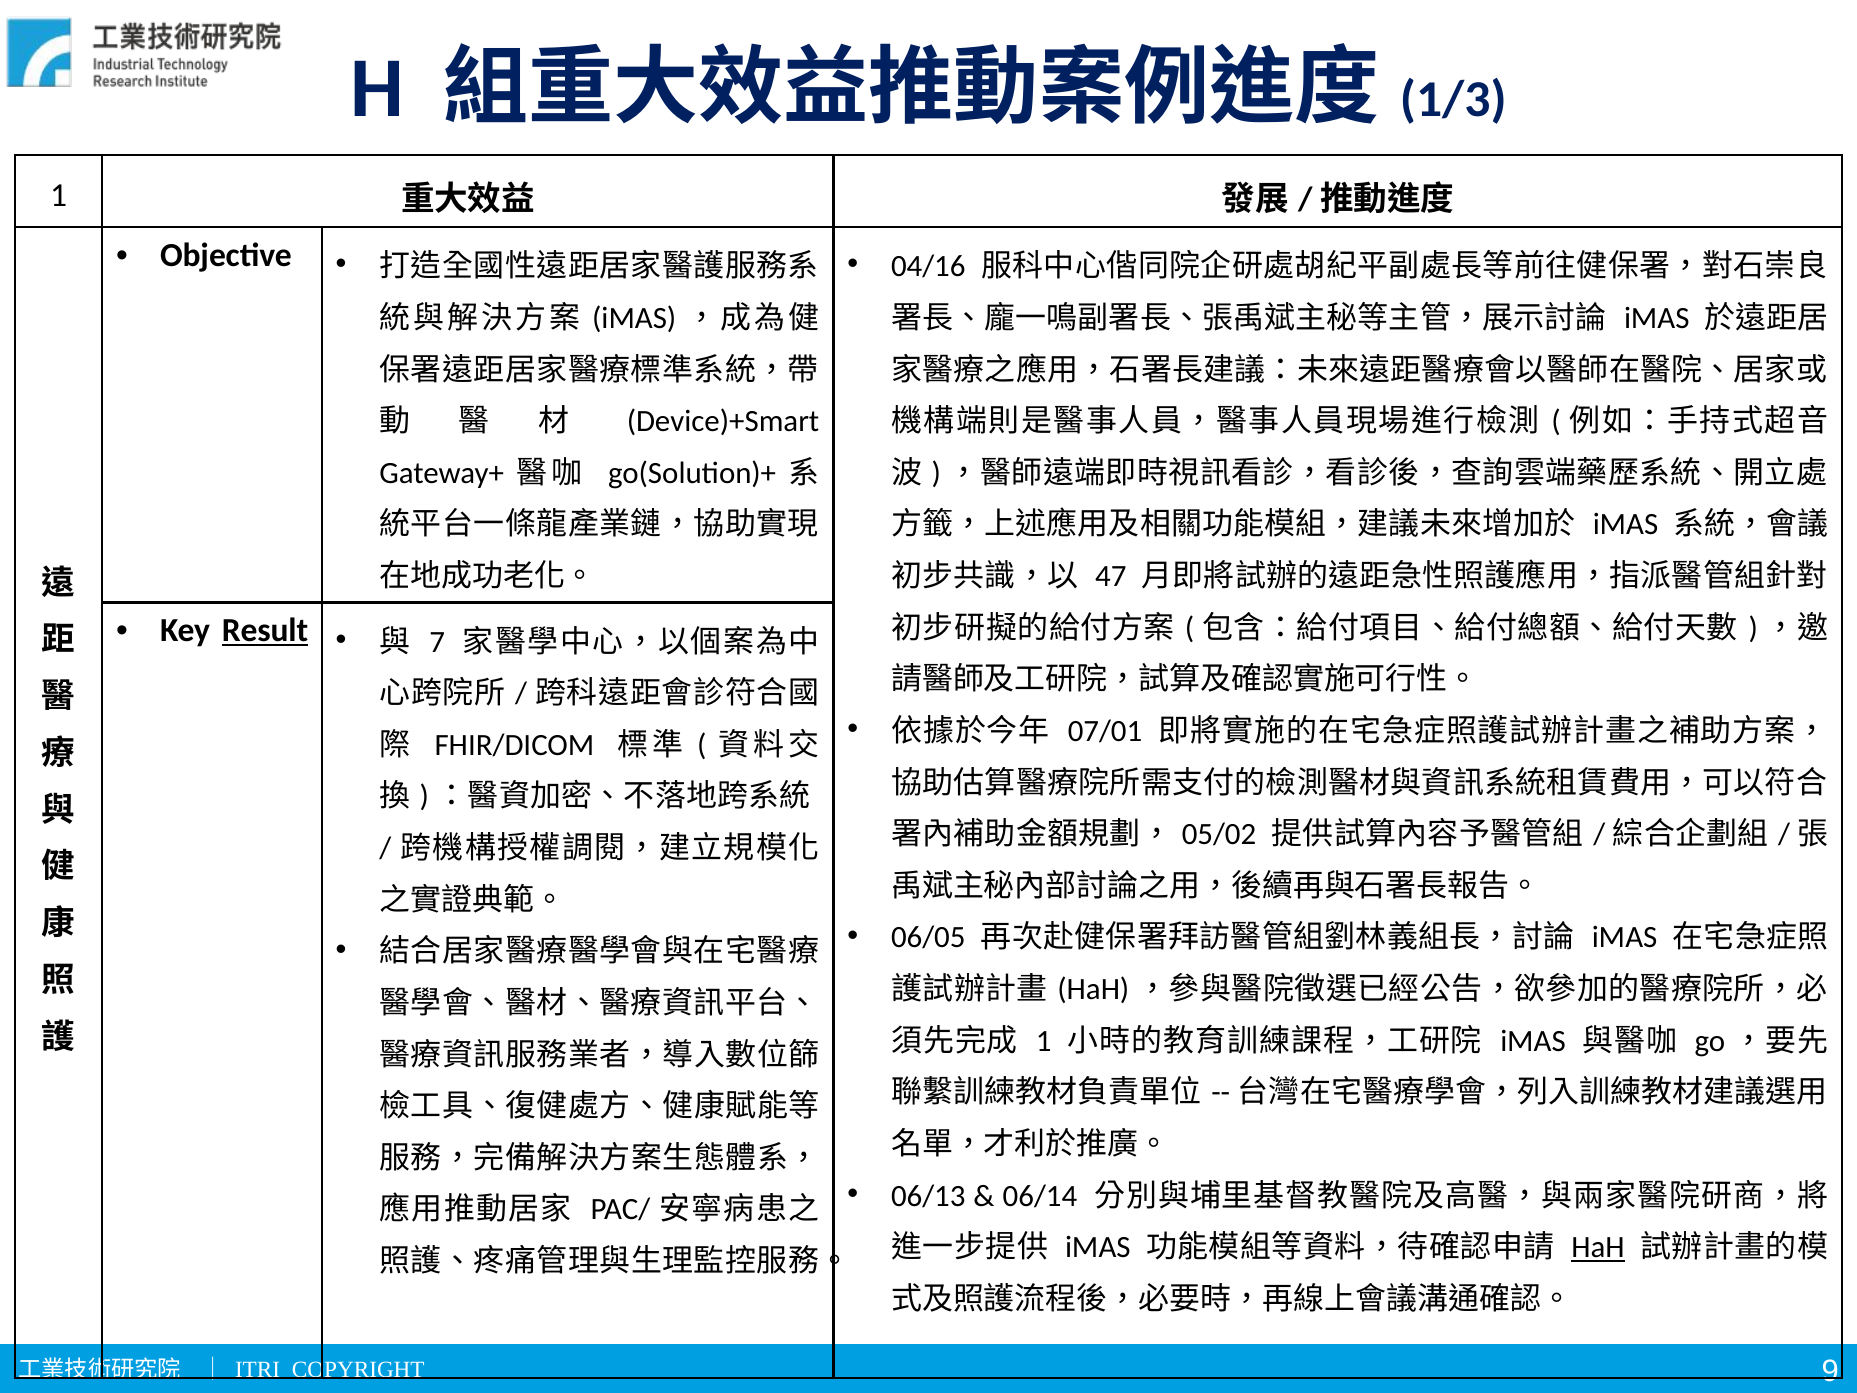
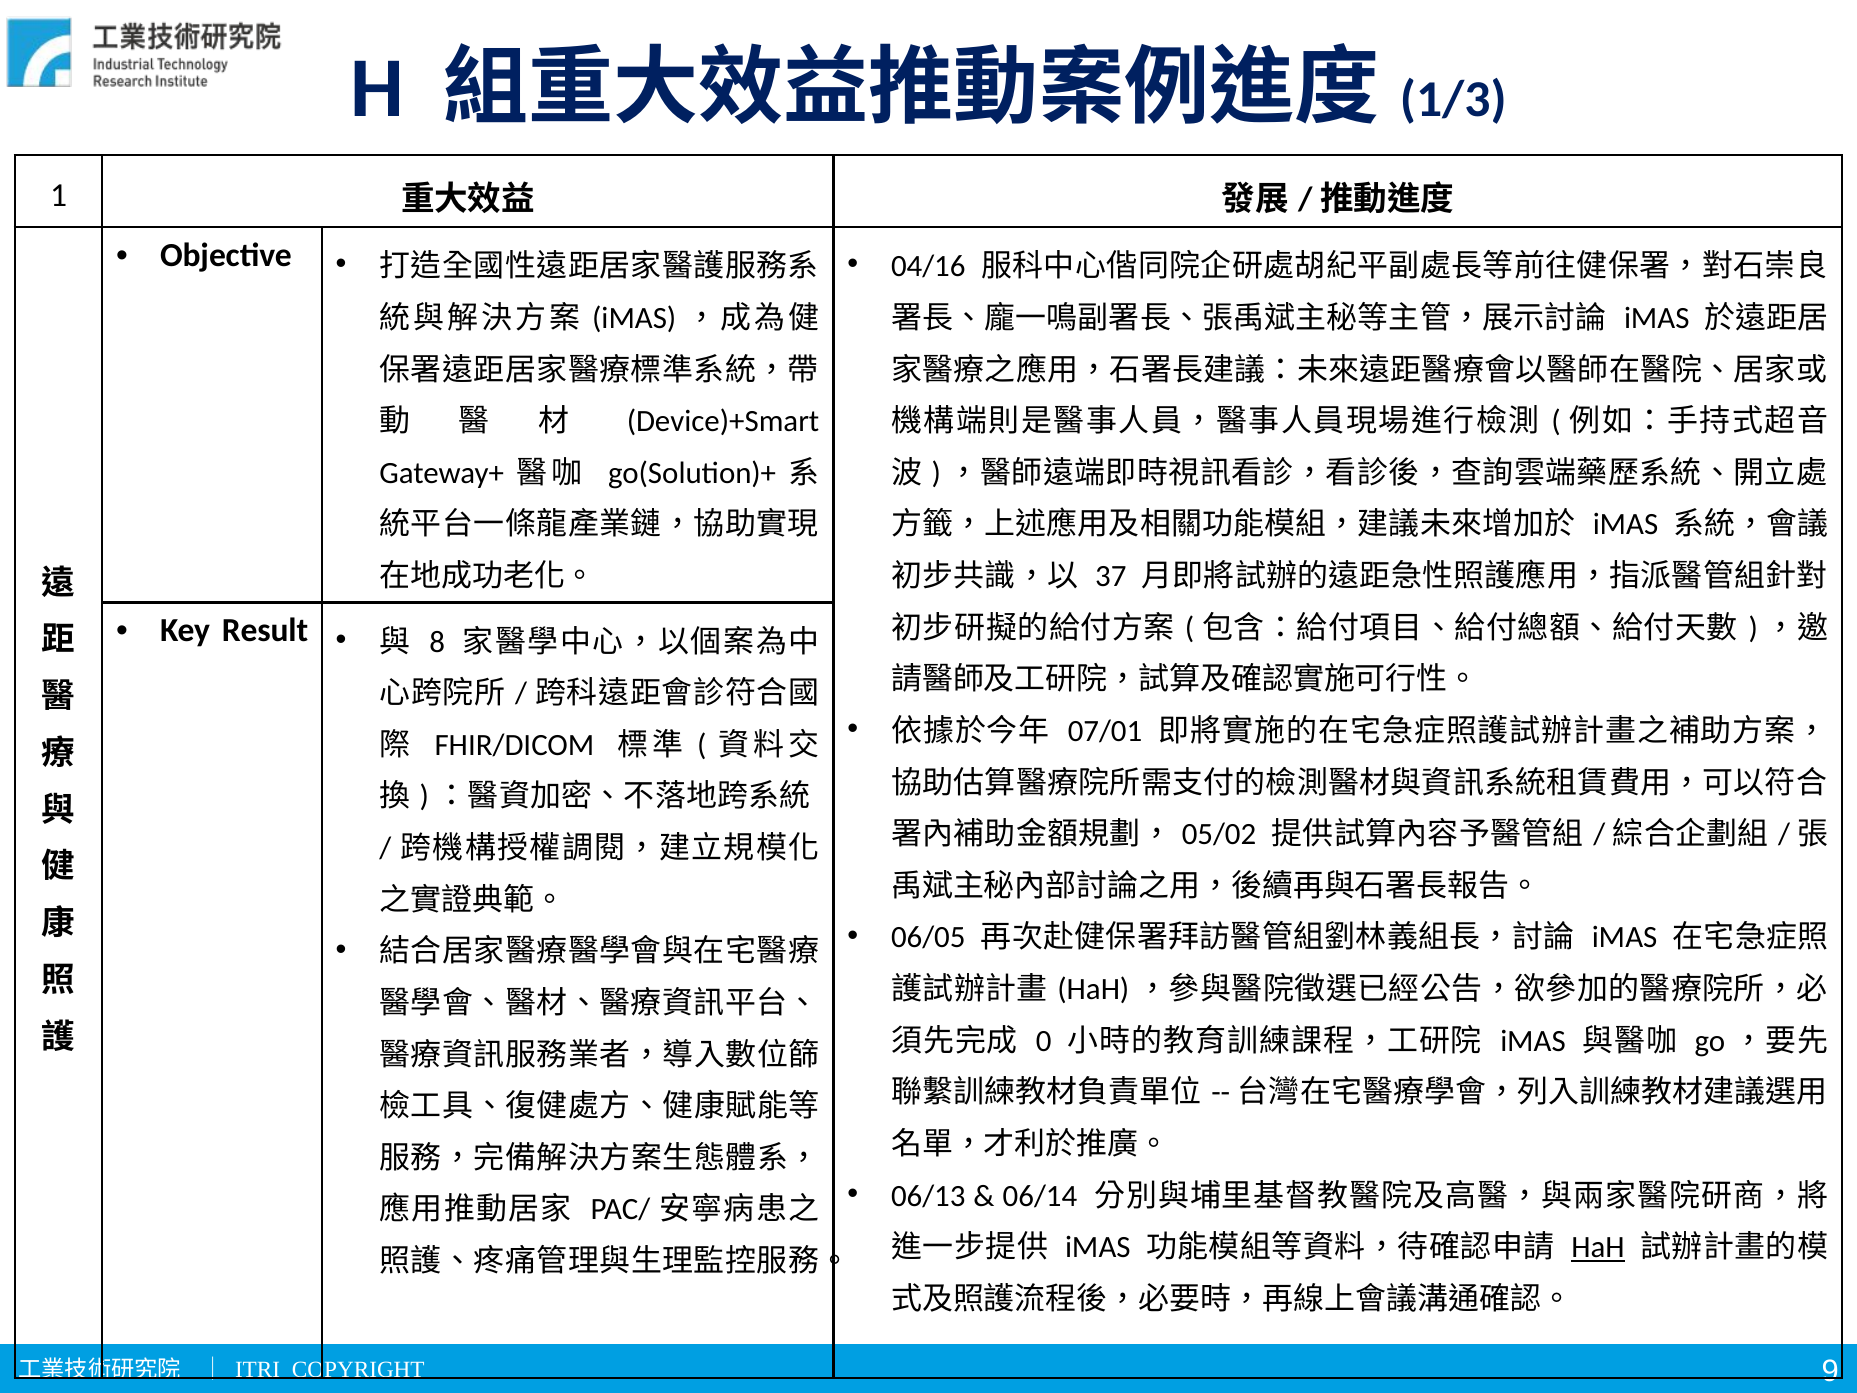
47: 47 -> 37 (1111, 576)
Result underline: present -> none (265, 630)
7: 7 -> 8 (437, 642)
1: 1 -> 0 (1044, 1041)
